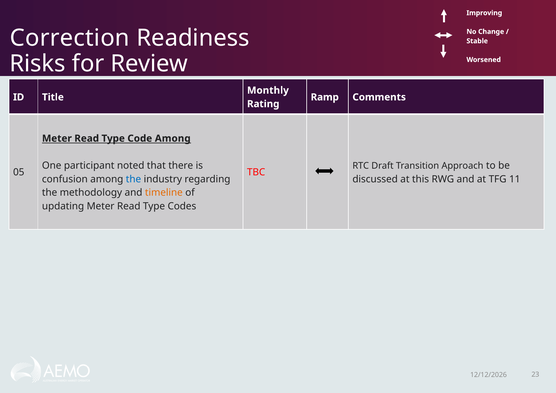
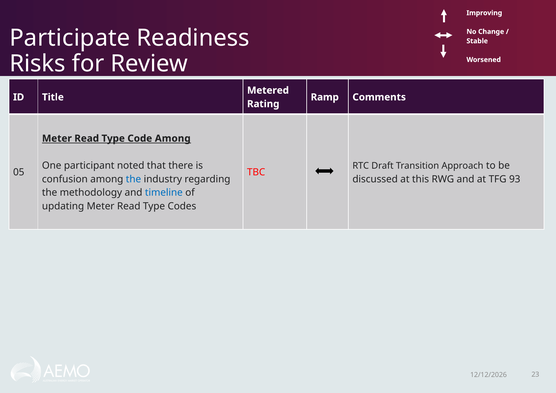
Correction: Correction -> Participate (70, 38)
Monthly: Monthly -> Metered (268, 90)
11: 11 -> 93 (515, 179)
timeline colour: orange -> blue (164, 193)
